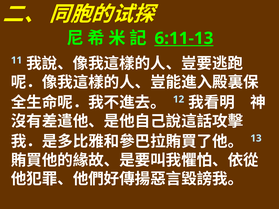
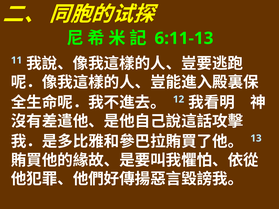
6:11-13 underline: present -> none (184, 38)
